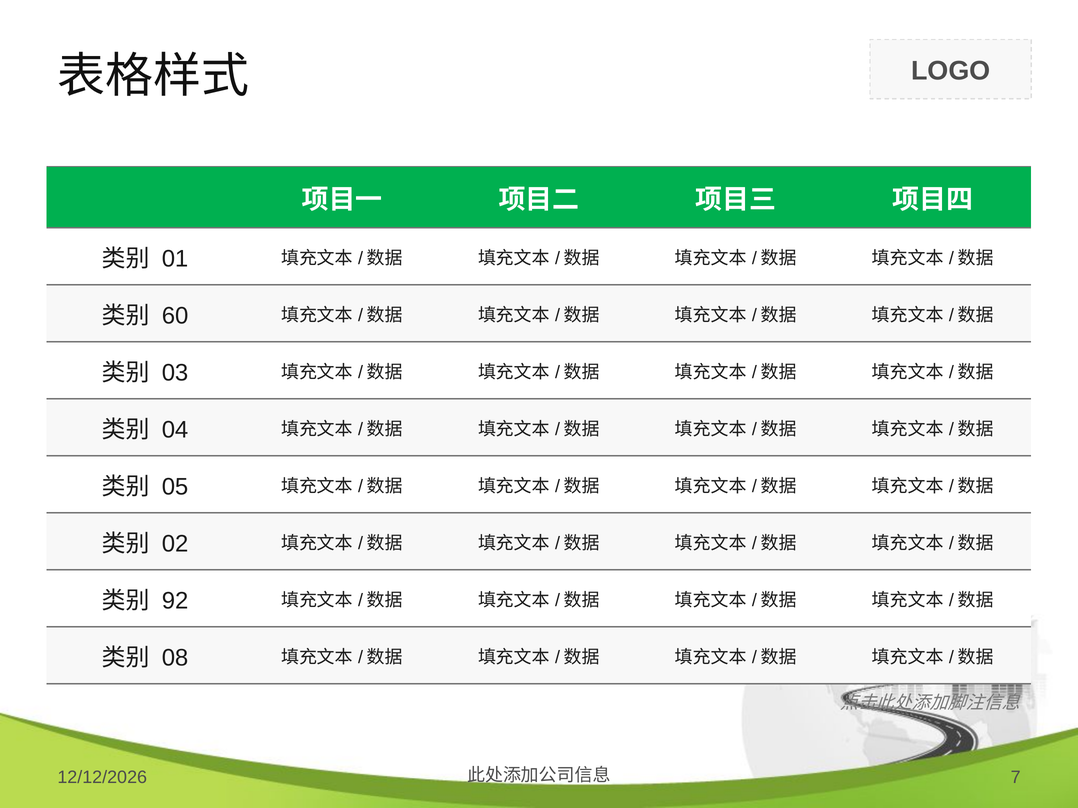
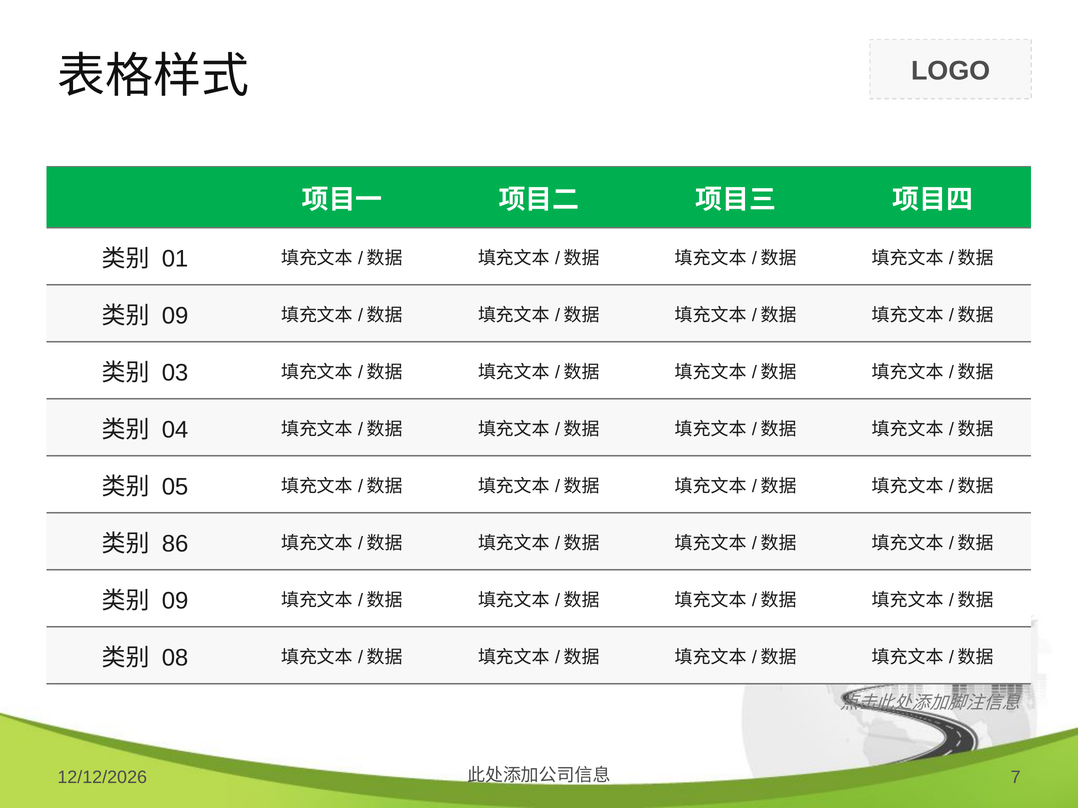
60: 60 -> 09 (175, 316)
02: 02 -> 86 (175, 544)
92: 92 -> 09 (175, 601)
